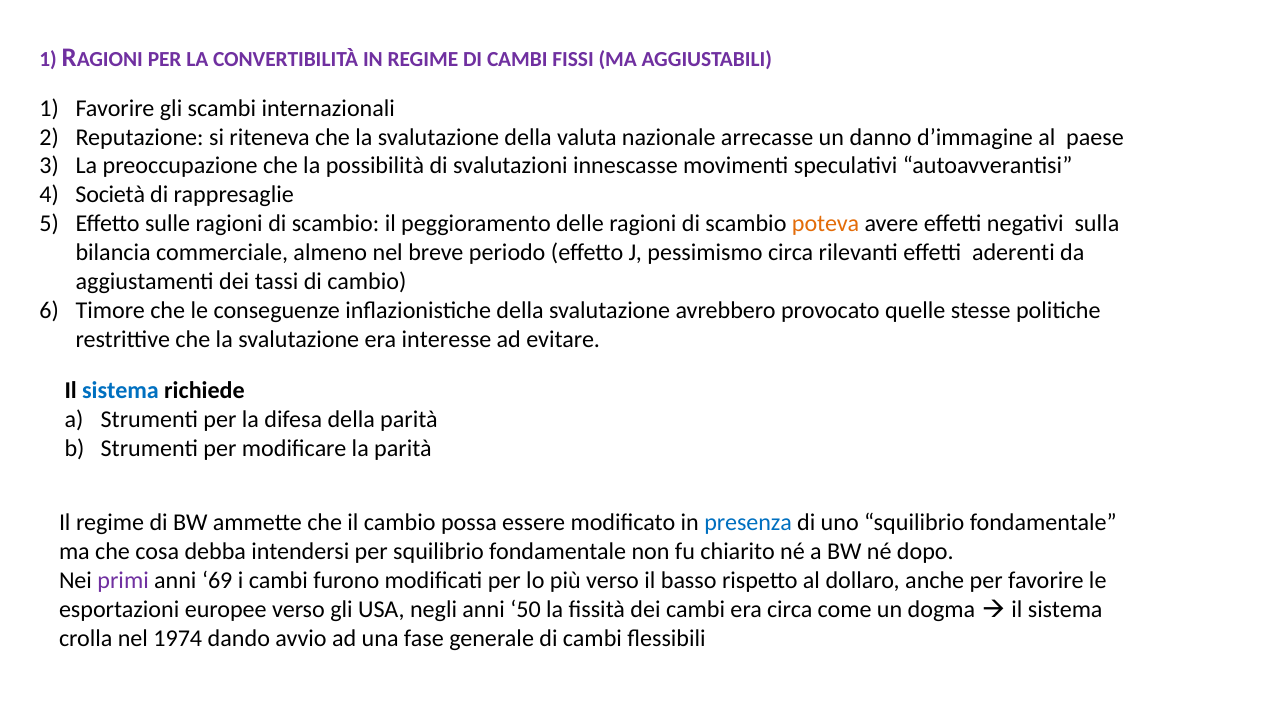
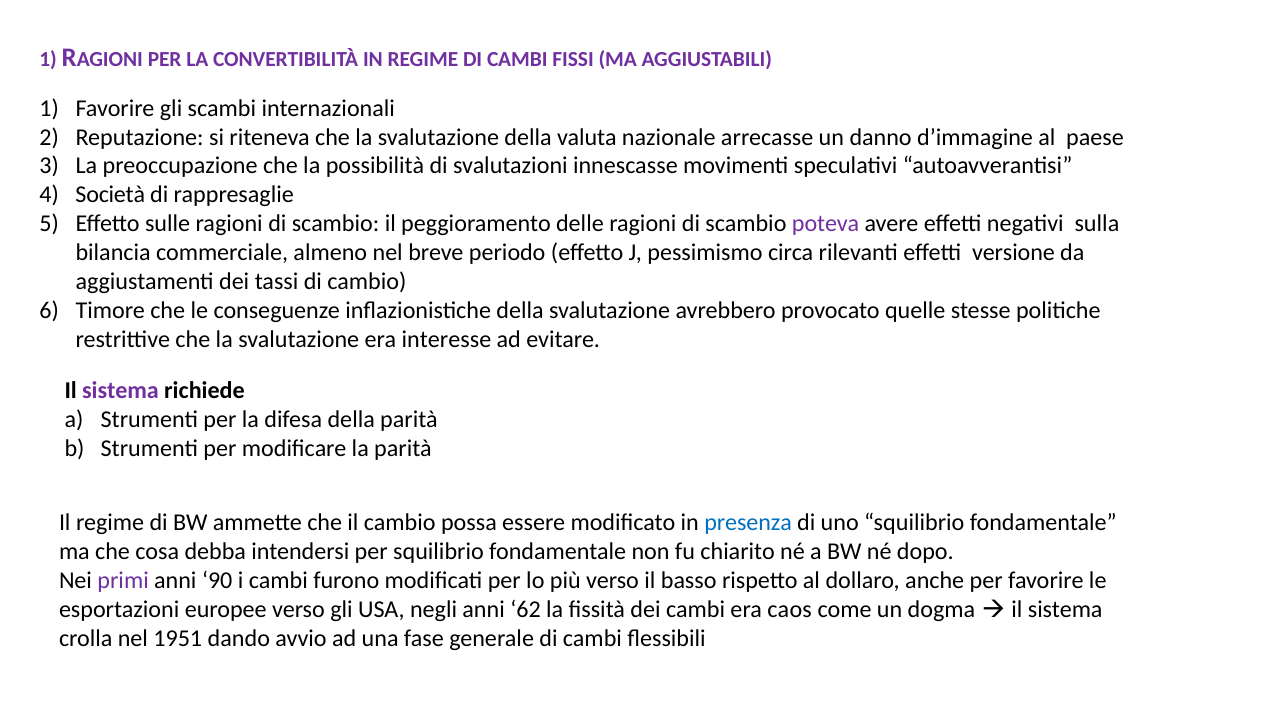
poteva colour: orange -> purple (826, 224)
aderenti: aderenti -> versione (1013, 253)
sistema colour: blue -> purple (121, 391)
69: 69 -> 90 (217, 581)
50: 50 -> 62 (526, 610)
era circa: circa -> caos (790, 610)
1974: 1974 -> 1951 (178, 639)
